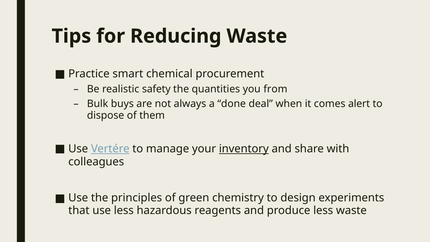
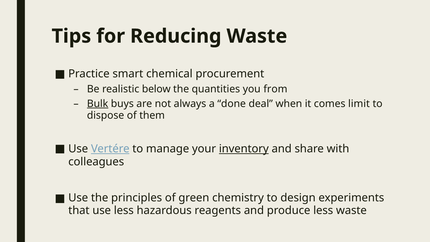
safety: safety -> below (156, 89)
Bulk underline: none -> present (98, 104)
alert: alert -> limit (359, 104)
